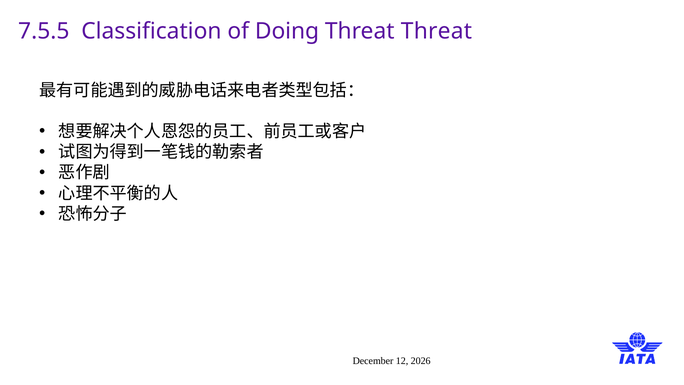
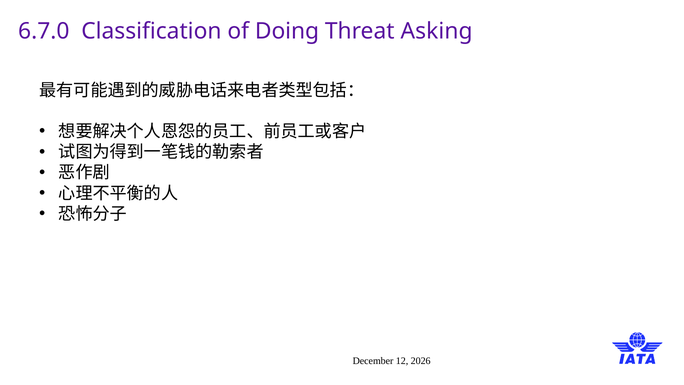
7.5.5: 7.5.5 -> 6.7.0 (44, 31)
Threat Threat: Threat -> Asking (437, 31)
